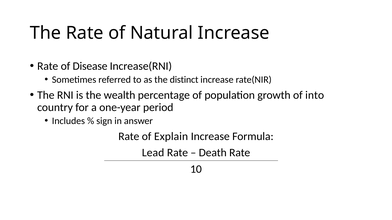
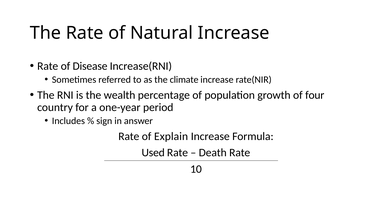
distinct: distinct -> climate (184, 80)
into: into -> four (315, 95)
Lead: Lead -> Used (153, 153)
